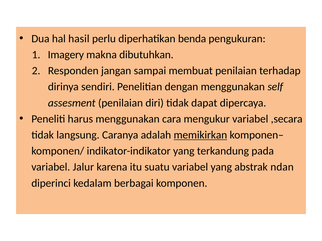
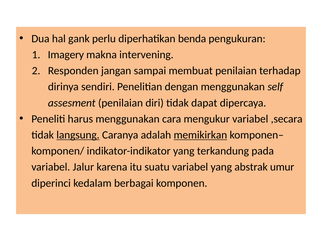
hasil: hasil -> gank (79, 39)
dibutuhkan: dibutuhkan -> intervening (146, 55)
langsung underline: none -> present (78, 135)
ndan: ndan -> umur (282, 167)
